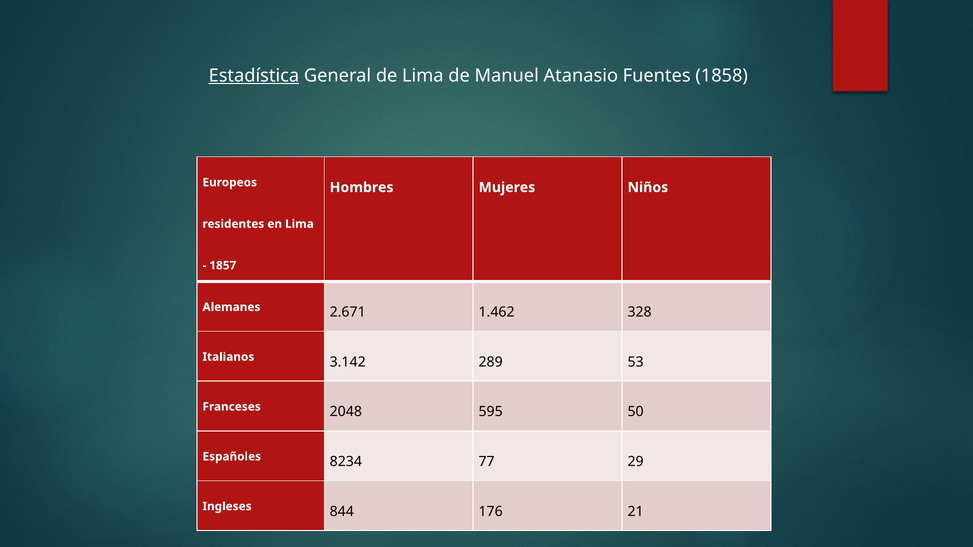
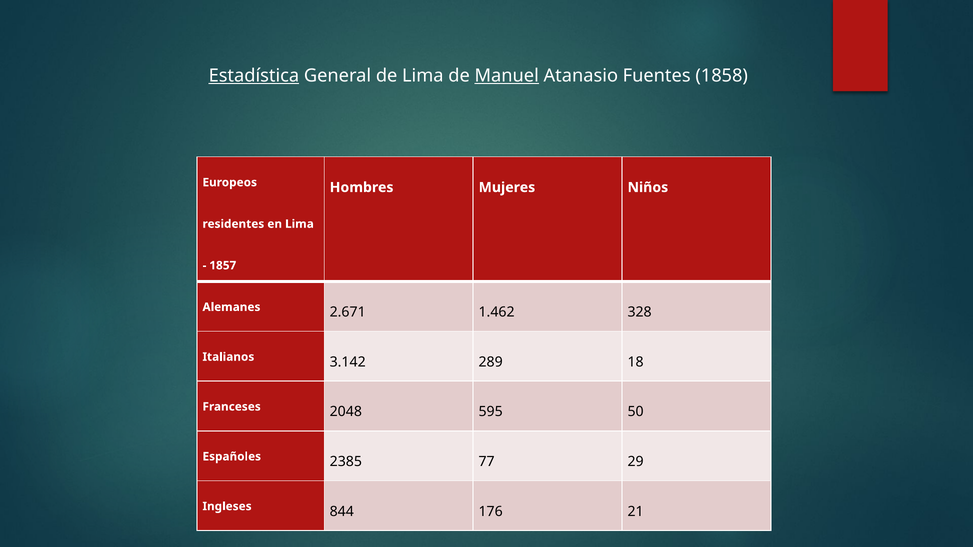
Manuel underline: none -> present (507, 76)
53: 53 -> 18 (636, 362)
8234: 8234 -> 2385 (346, 462)
